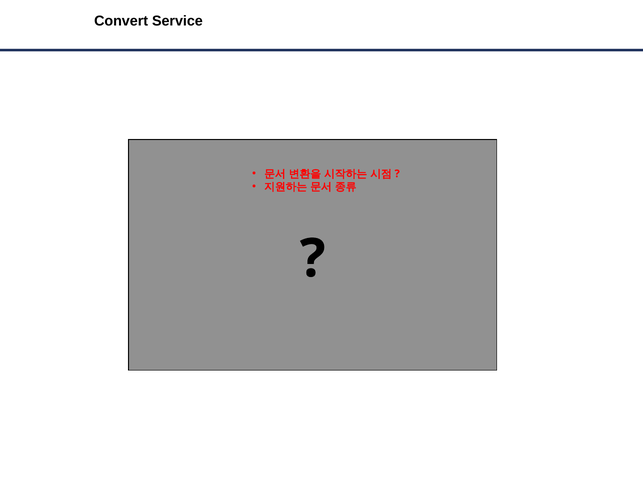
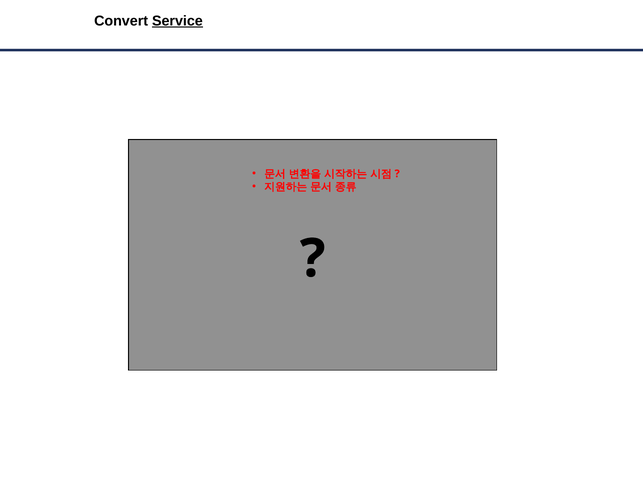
Service underline: none -> present (177, 21)
